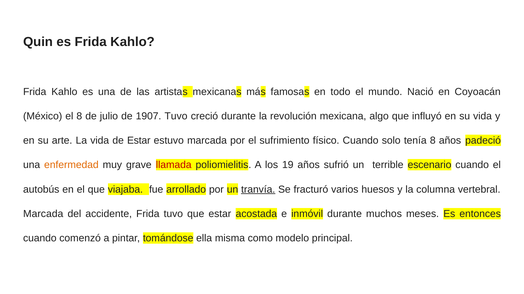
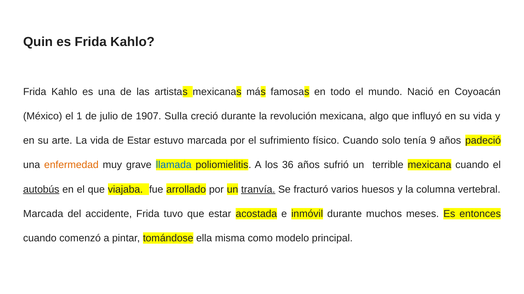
el 8: 8 -> 1 (79, 116)
1907 Tuvo: Tuvo -> Sulla (176, 116)
tenía 8: 8 -> 9 (433, 141)
llamada colour: red -> blue (174, 165)
19: 19 -> 36 (288, 165)
terrible escenario: escenario -> mexicana (429, 165)
autobús underline: none -> present (41, 190)
